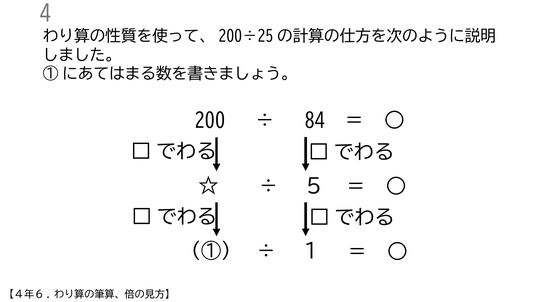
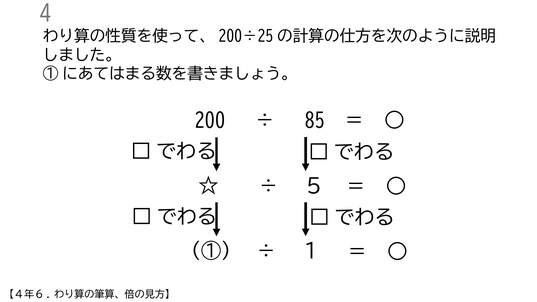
84: 84 -> 85 (315, 121)
